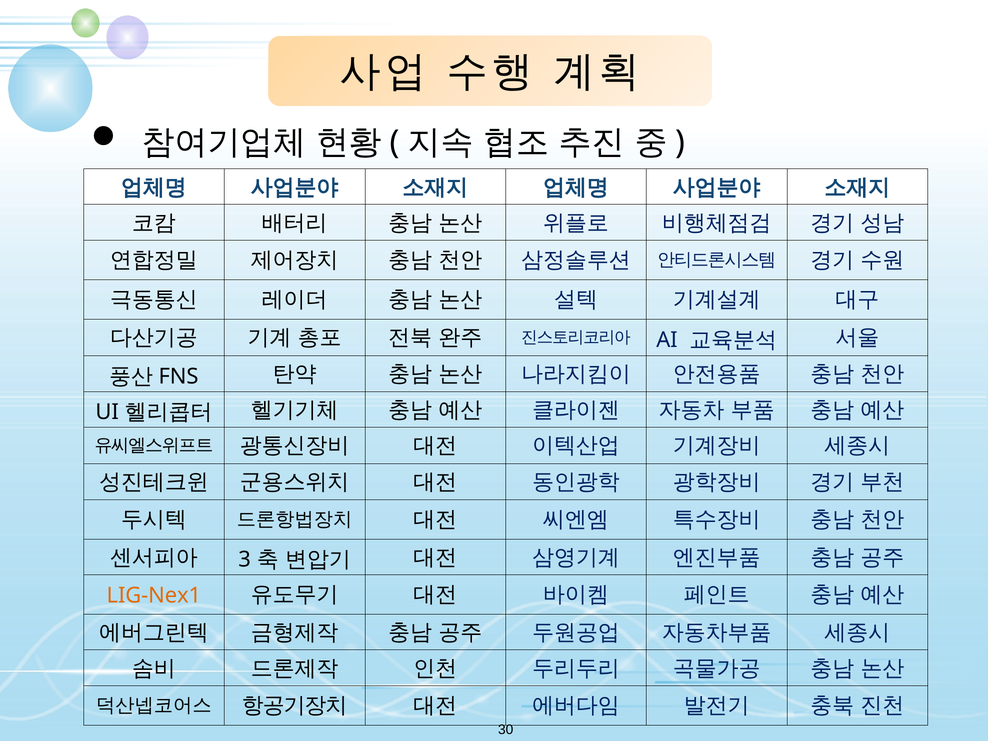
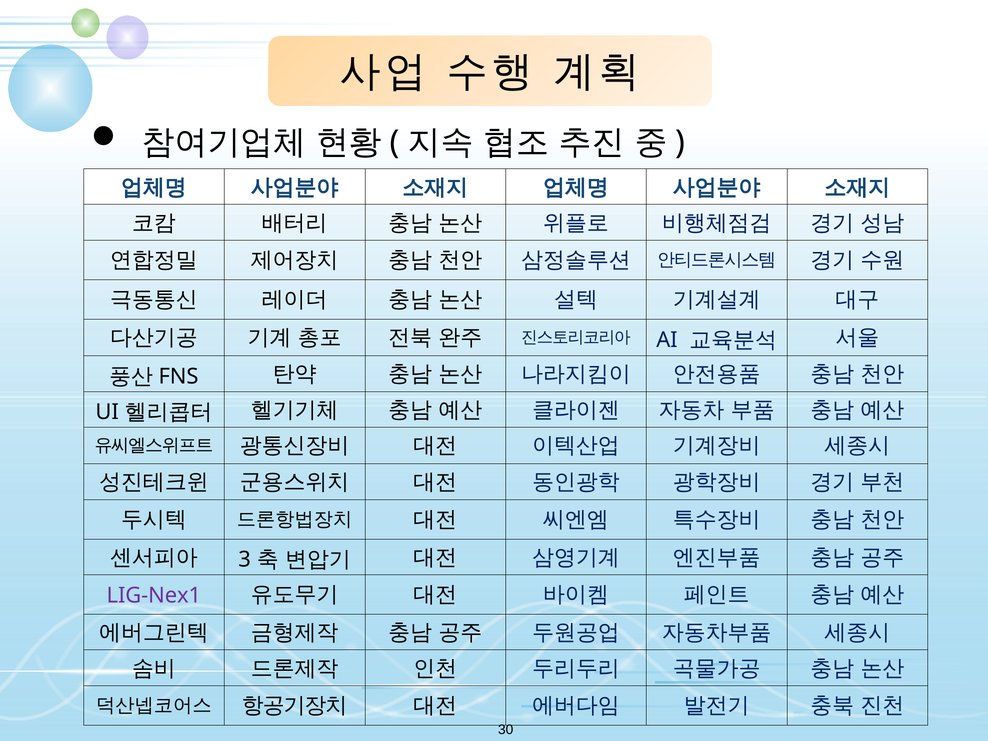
LIG-Nex1 colour: orange -> purple (154, 596)
